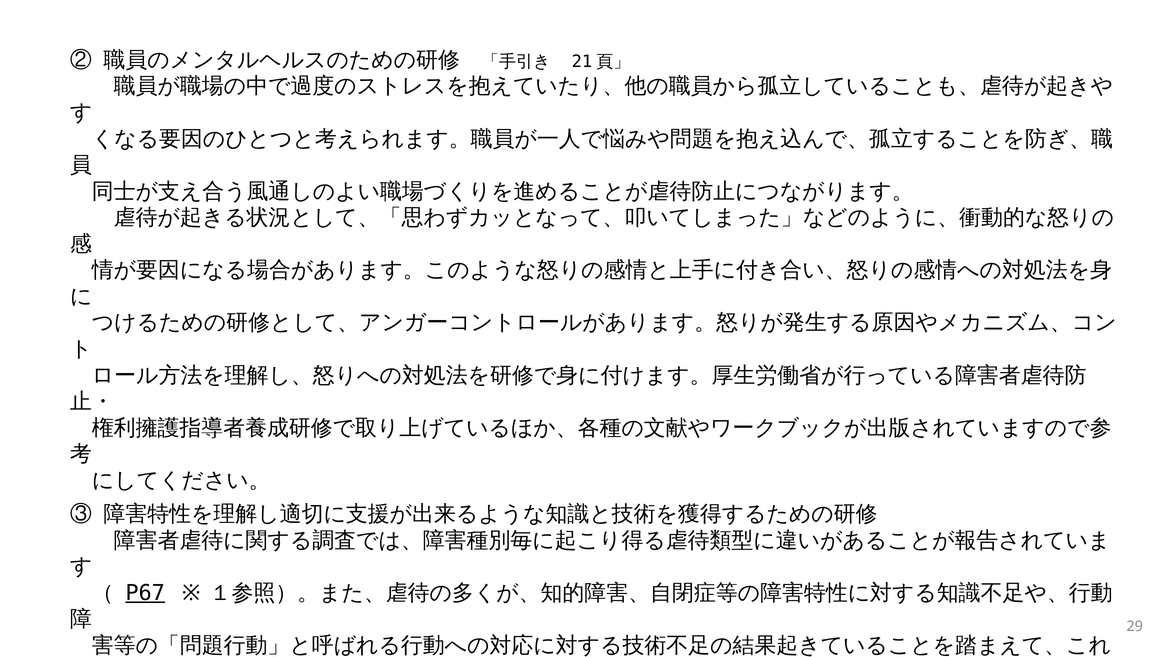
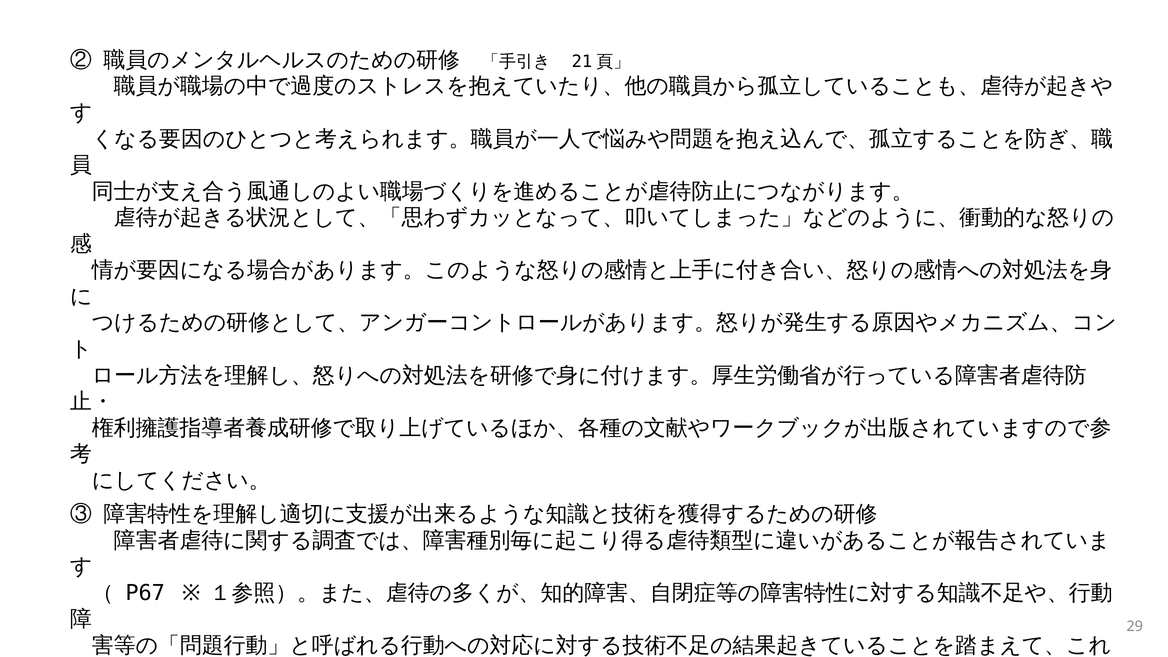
P67 underline: present -> none (145, 593)
